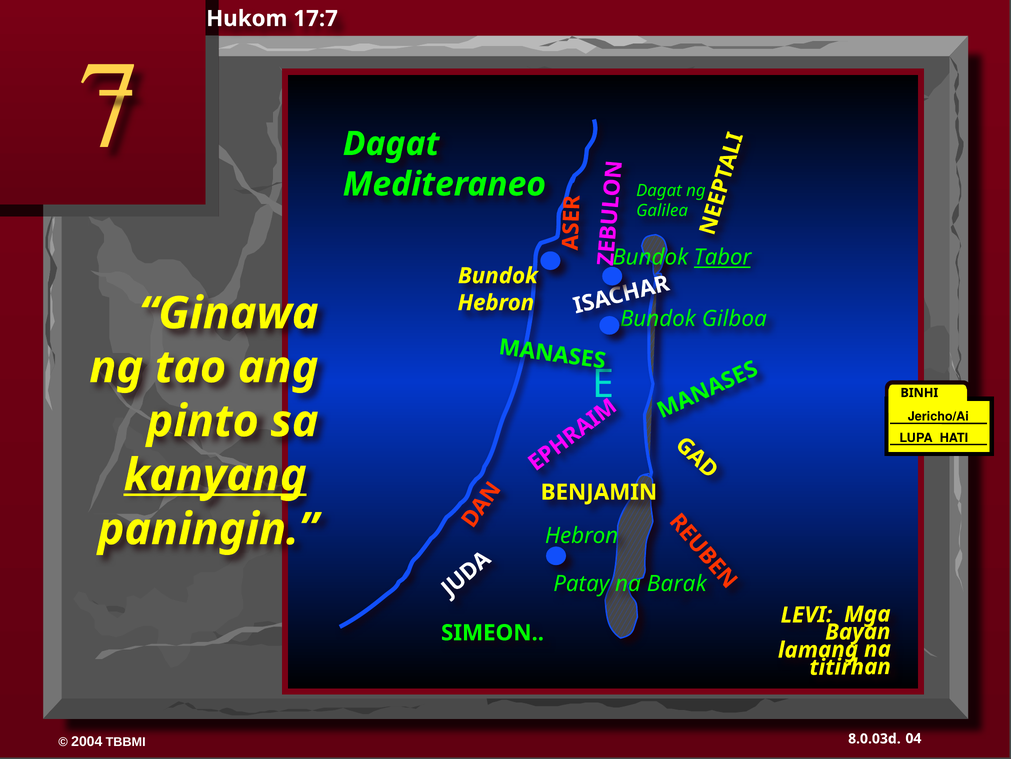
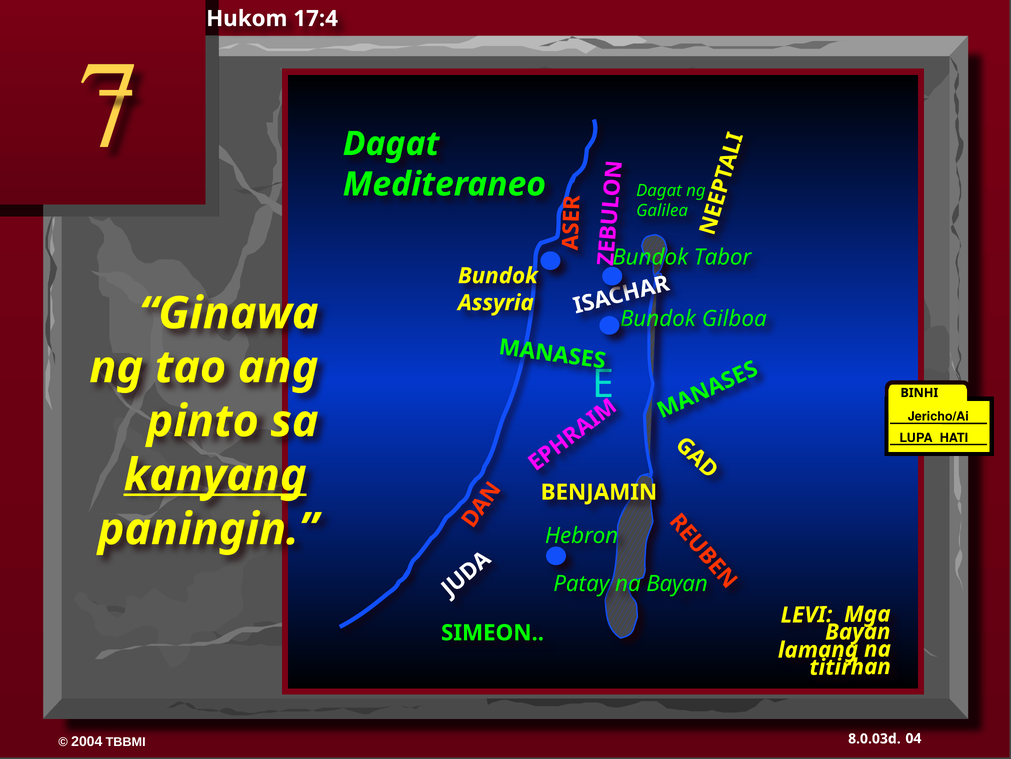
17:7: 17:7 -> 17:4 (316, 19)
Tabor underline: present -> none (723, 257)
Hebron: Hebron -> Assyria (496, 303)
na Barak: Barak -> Bayan (677, 583)
